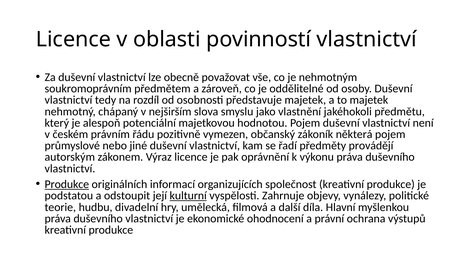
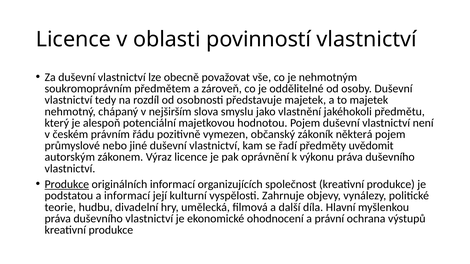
provádějí: provádějí -> uvědomit (371, 146)
a odstoupit: odstoupit -> informací (127, 196)
kulturní underline: present -> none (188, 196)
